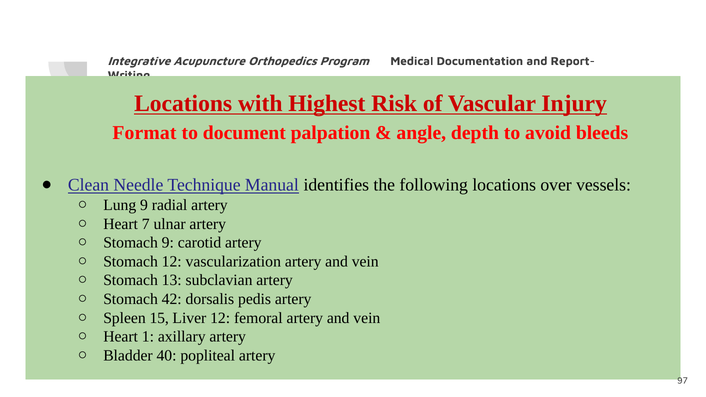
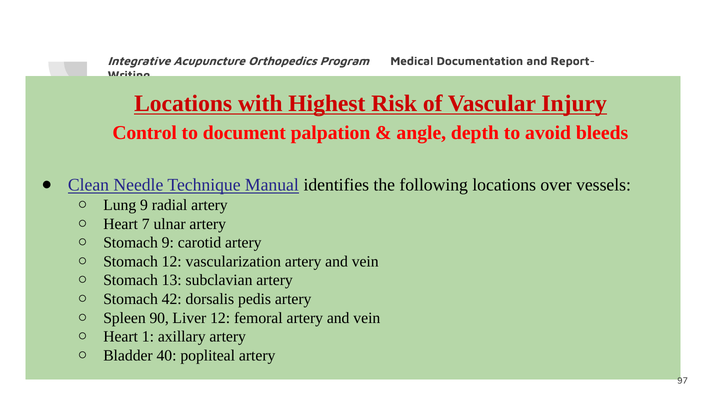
Format: Format -> Control (145, 133)
15: 15 -> 90 (159, 318)
